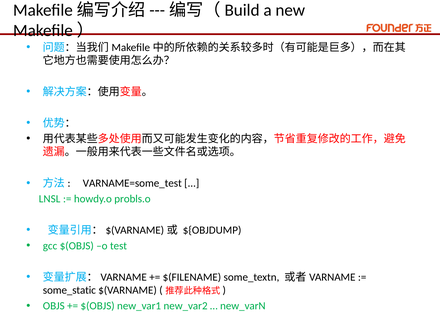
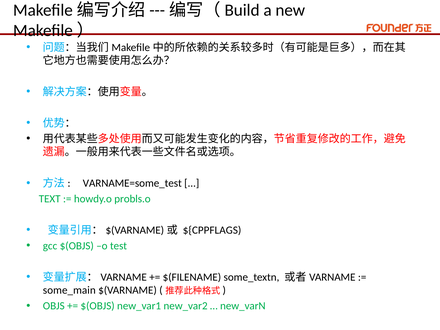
LNSL: LNSL -> TEXT (50, 199)
${OBJDUMP: ${OBJDUMP -> ${CPPFLAGS (212, 230)
some_static: some_static -> some_main (69, 290)
